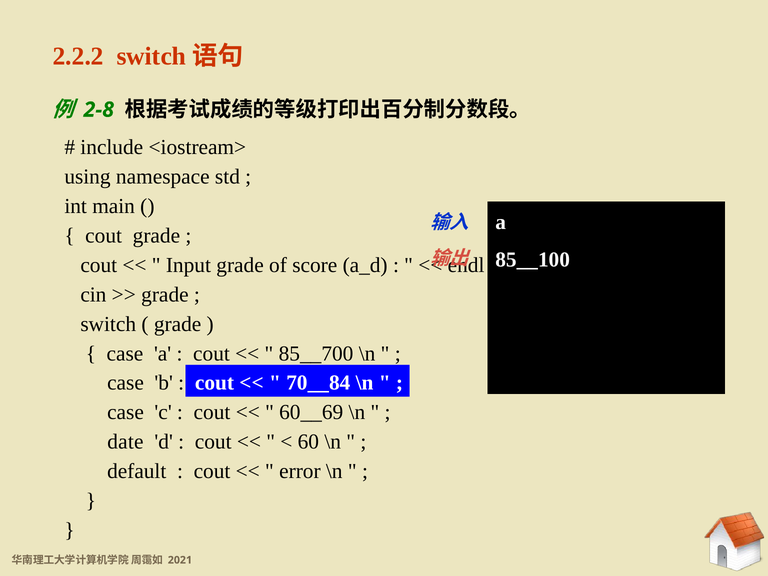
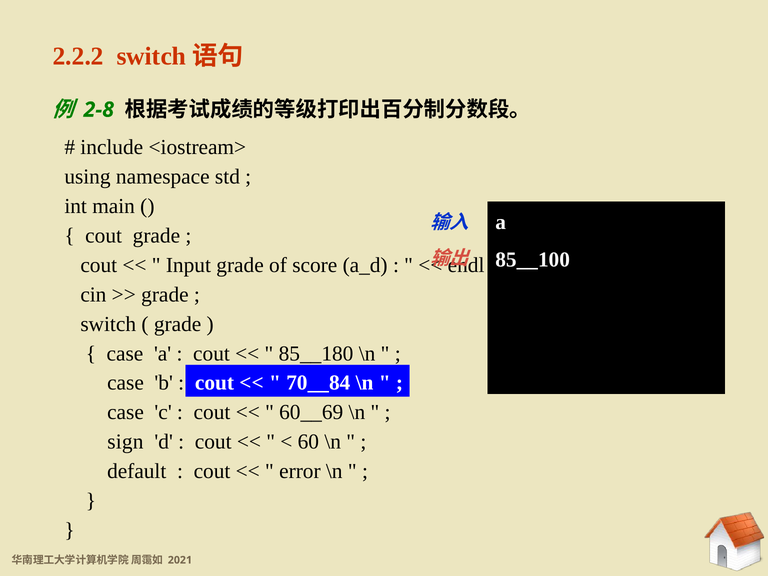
85__700: 85__700 -> 85__180 (316, 353)
date: date -> sign (125, 442)
